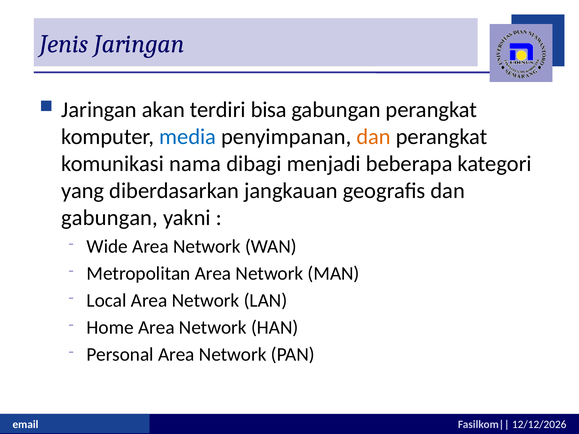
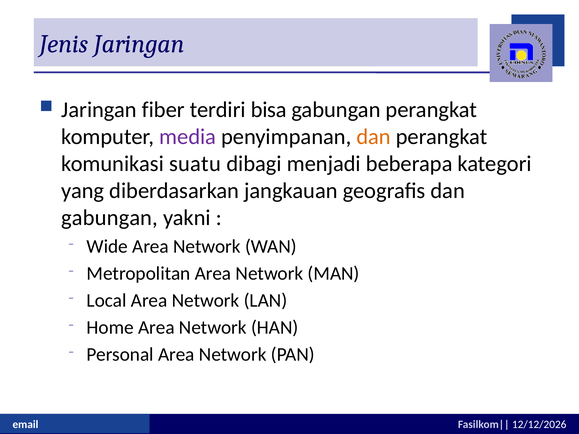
akan: akan -> fiber (163, 110)
media colour: blue -> purple (188, 137)
nama: nama -> suatu (195, 164)
